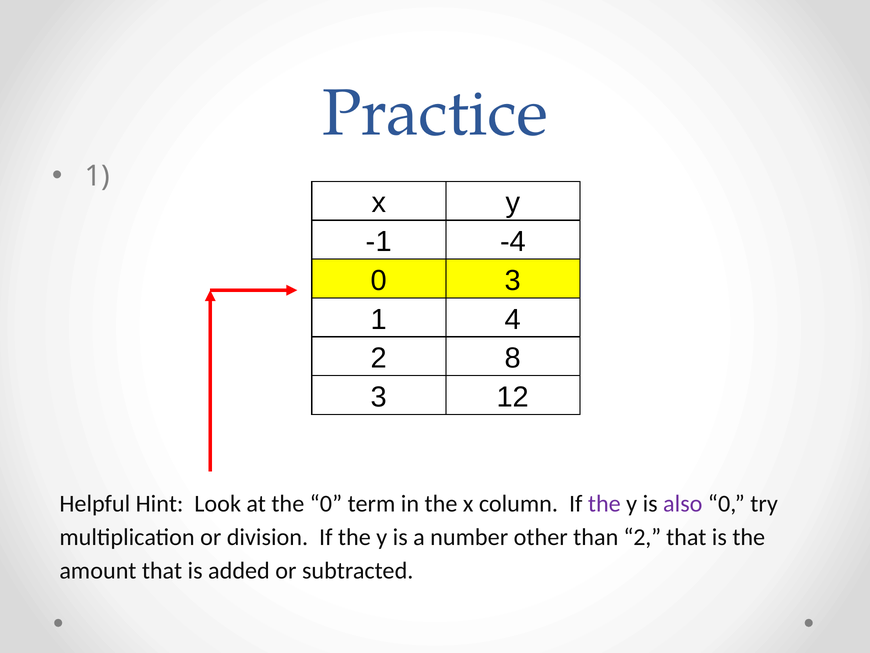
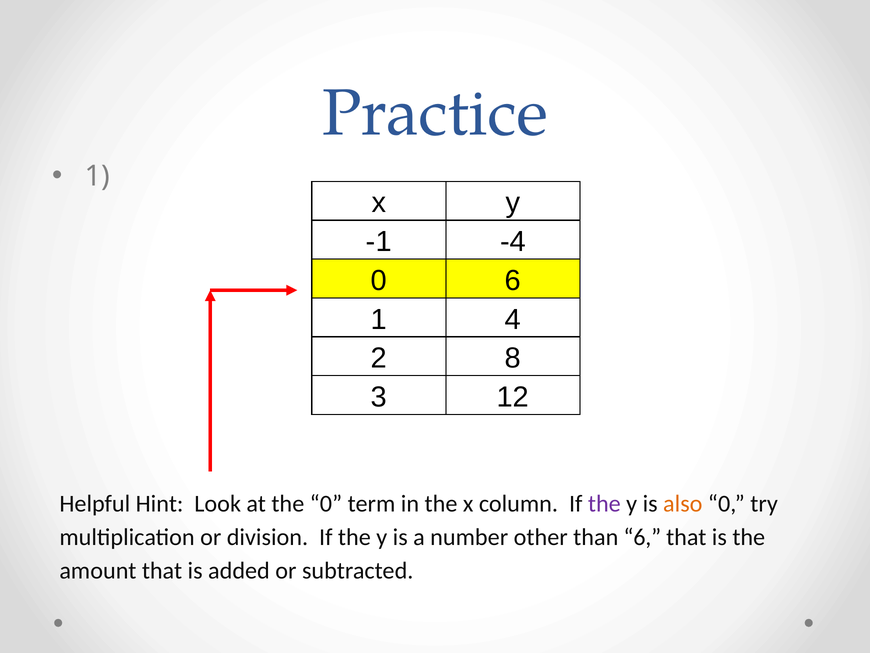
0 3: 3 -> 6 (513, 280)
also colour: purple -> orange (683, 503)
than 2: 2 -> 6 (642, 537)
